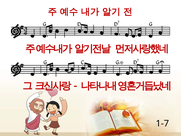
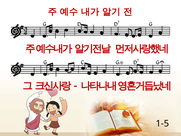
1-7: 1-7 -> 1-5 (162, 123)
